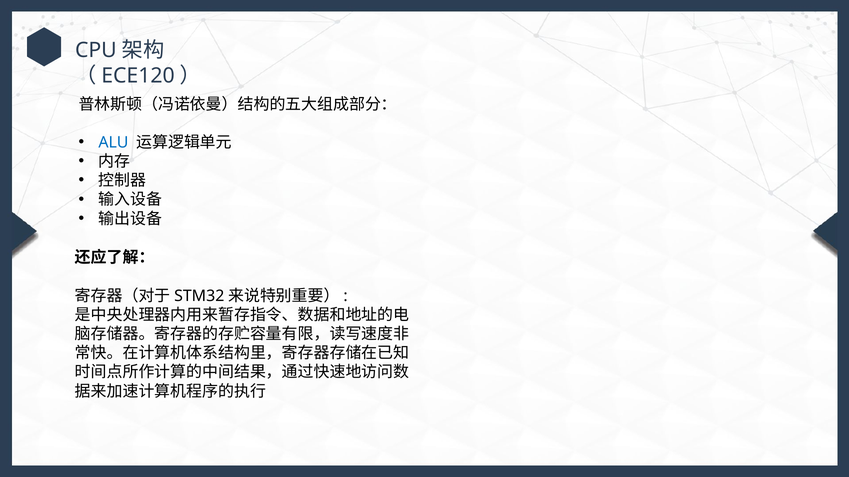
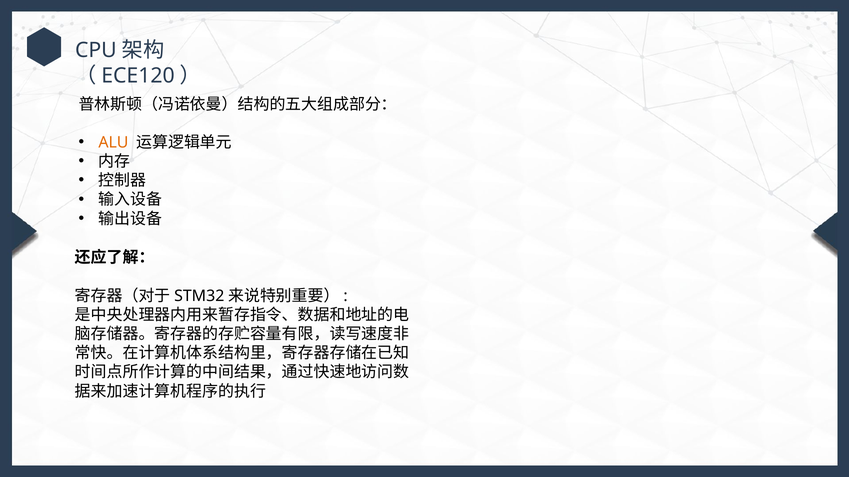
ALU colour: blue -> orange (113, 143)
